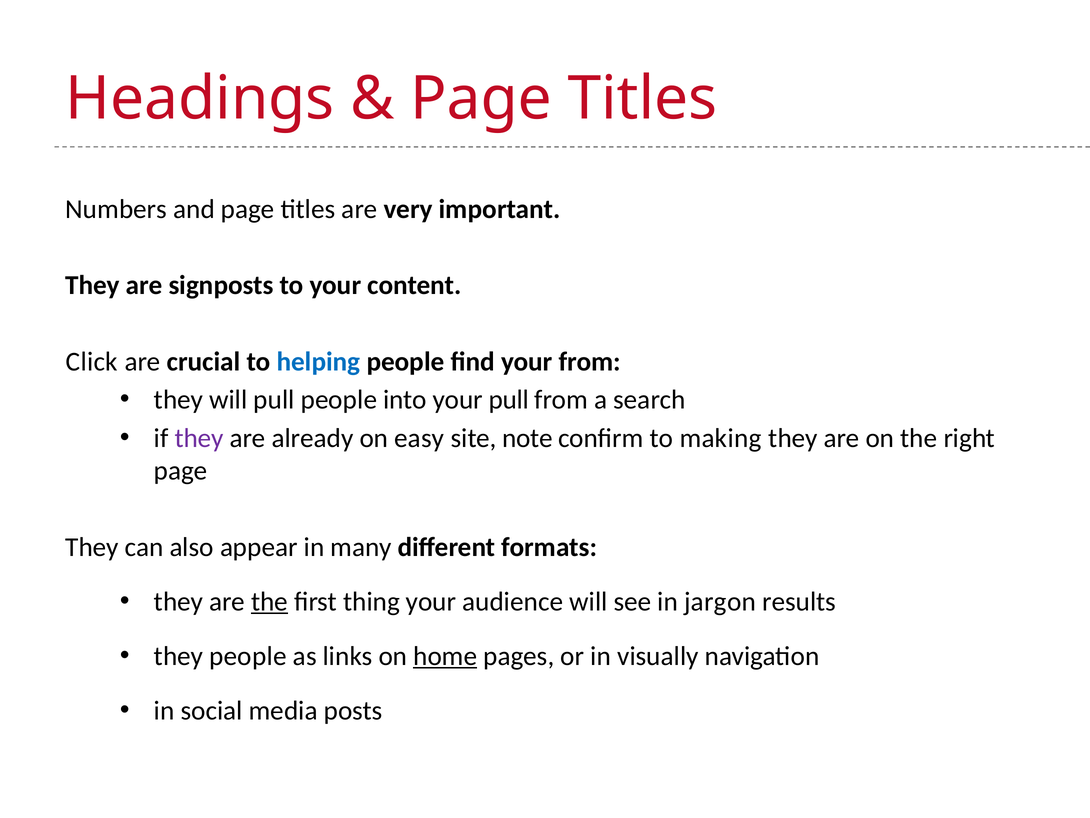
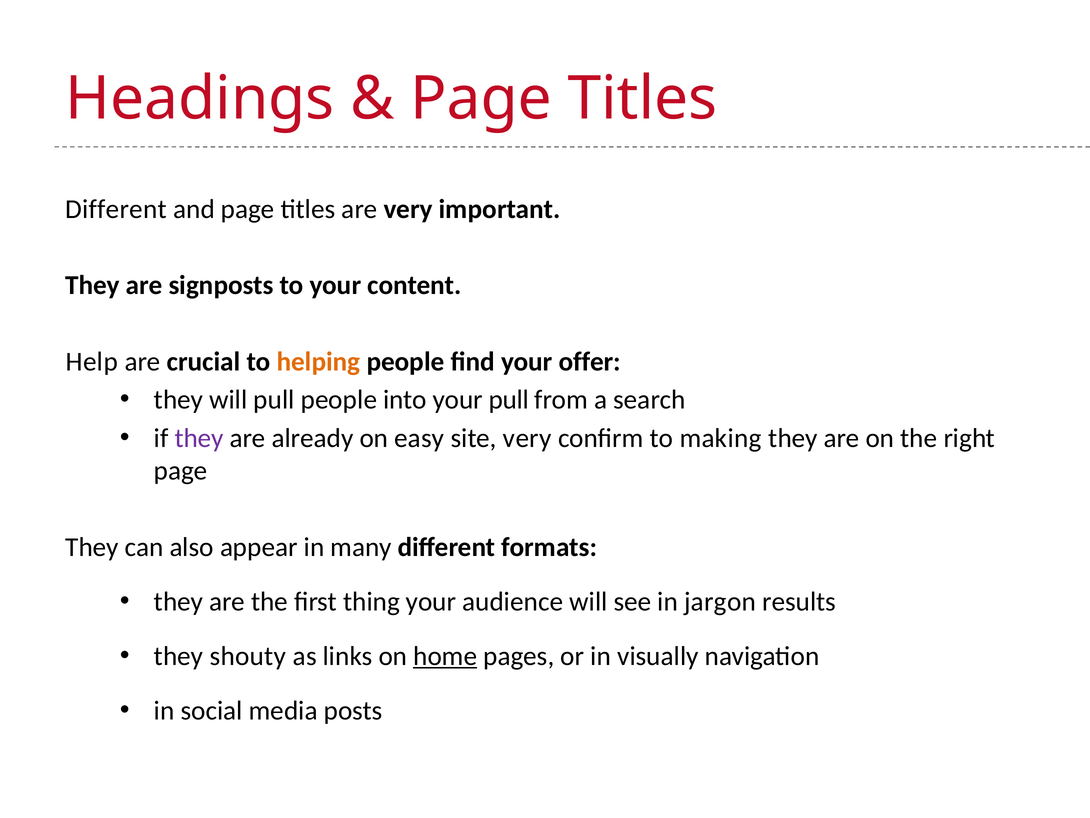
Numbers: Numbers -> Different (116, 209)
Click: Click -> Help (92, 361)
helping colour: blue -> orange (319, 361)
your from: from -> offer (590, 361)
site note: note -> very (527, 438)
the underline: present -> none (270, 601)
they people: people -> shouty (248, 656)
